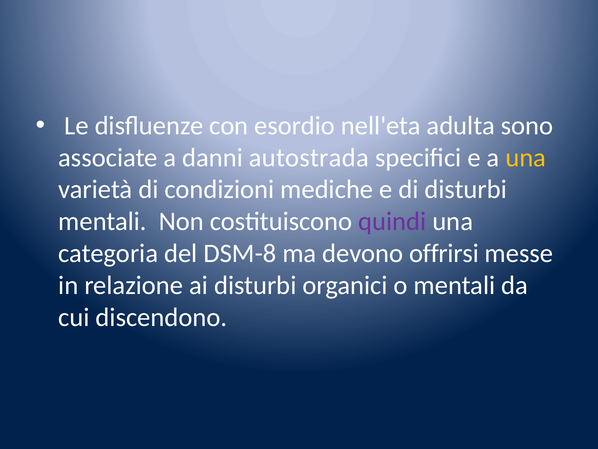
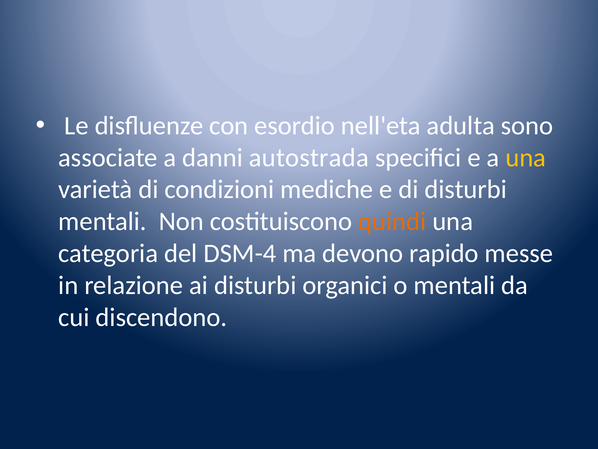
quindi colour: purple -> orange (392, 221)
DSM-8: DSM-8 -> DSM-4 (240, 253)
offrirsi: offrirsi -> rapido (444, 253)
